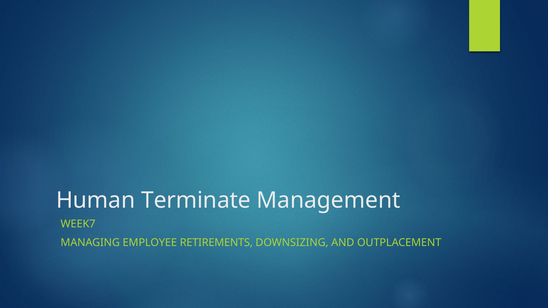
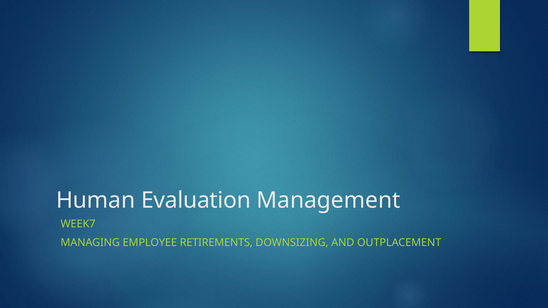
Terminate: Terminate -> Evaluation (196, 201)
